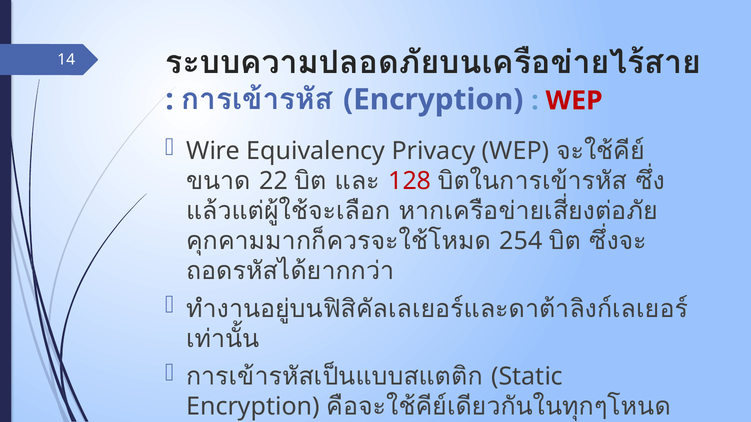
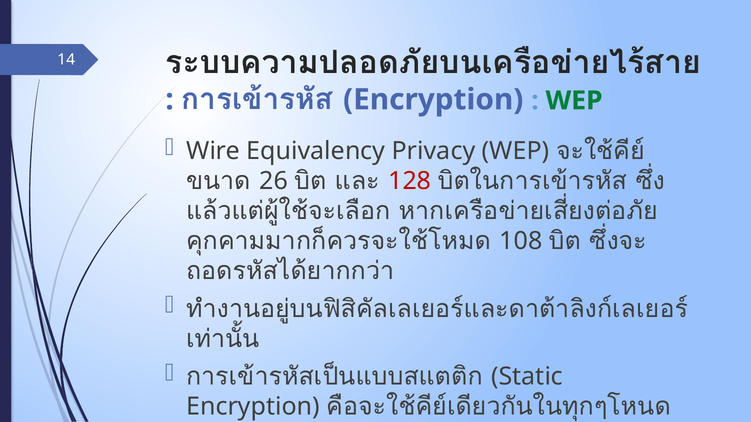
WEP colour: red -> green (574, 101)
22: 22 -> 26 (274, 181)
254: 254 -> 108 (521, 241)
